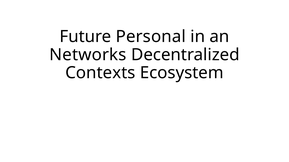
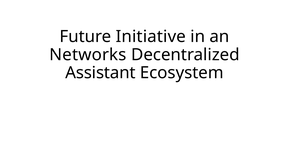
Personal: Personal -> Initiative (151, 37)
Contexts: Contexts -> Assistant (100, 73)
